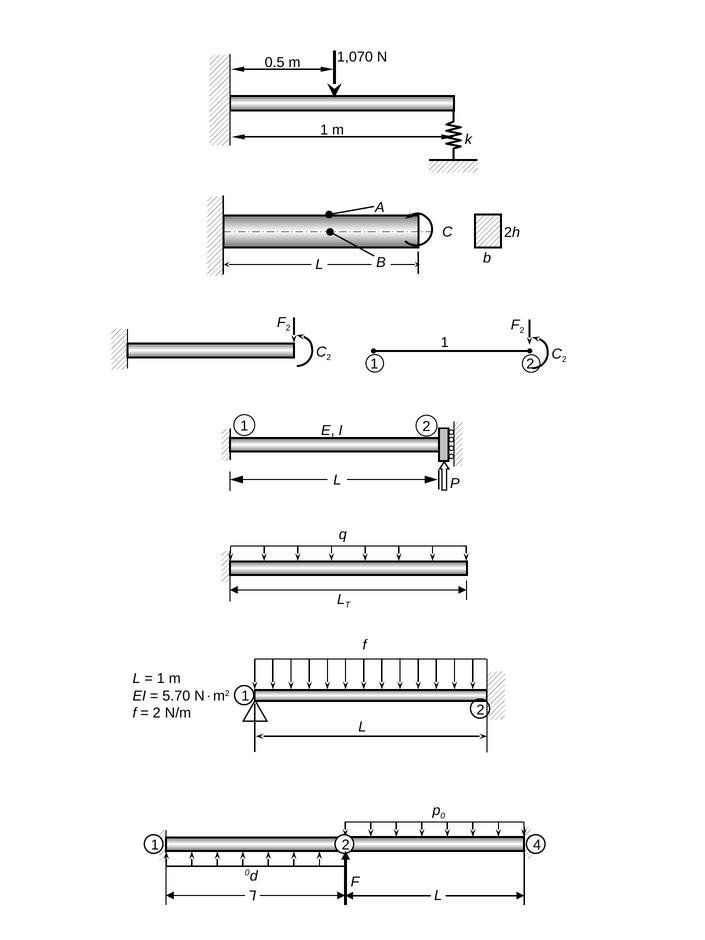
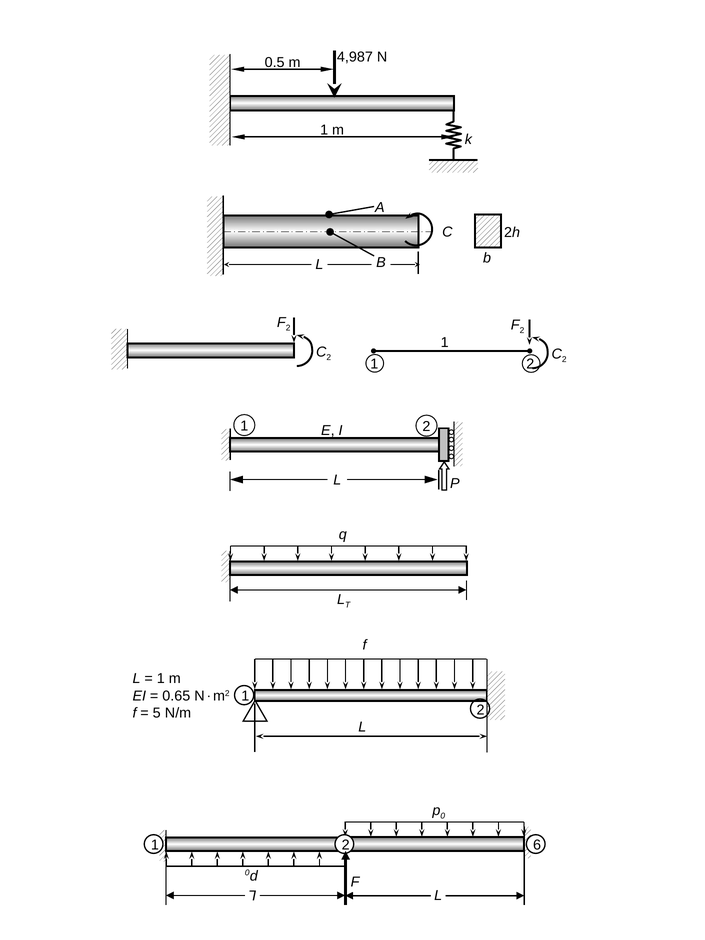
1,070: 1,070 -> 4,987 (355, 57)
5.70: 5.70 -> 0.65 (176, 696)
2: 2 -> 5 (157, 713)
4: 4 -> 6 (537, 845)
